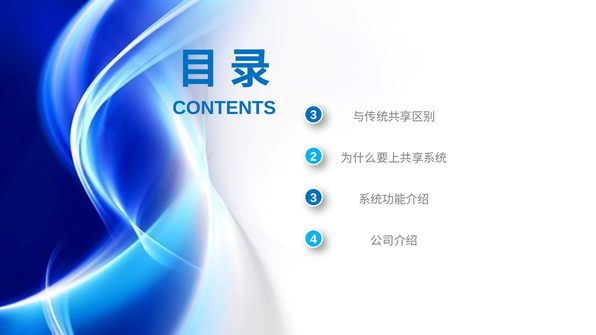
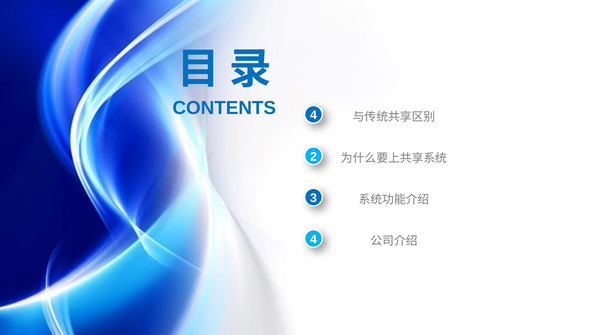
CONTENTS 3: 3 -> 4 (313, 115)
